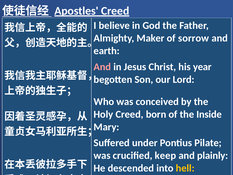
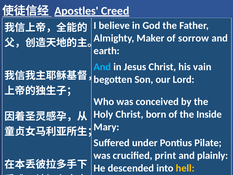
And colour: pink -> light blue (102, 67)
year: year -> vain (202, 67)
Holy Creed: Creed -> Christ (129, 114)
keep: keep -> print (165, 155)
